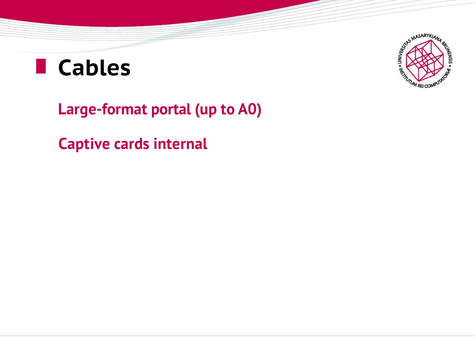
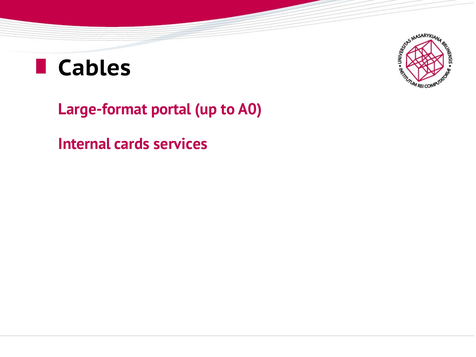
Captive: Captive -> Internal (85, 144)
internal: internal -> services (181, 144)
